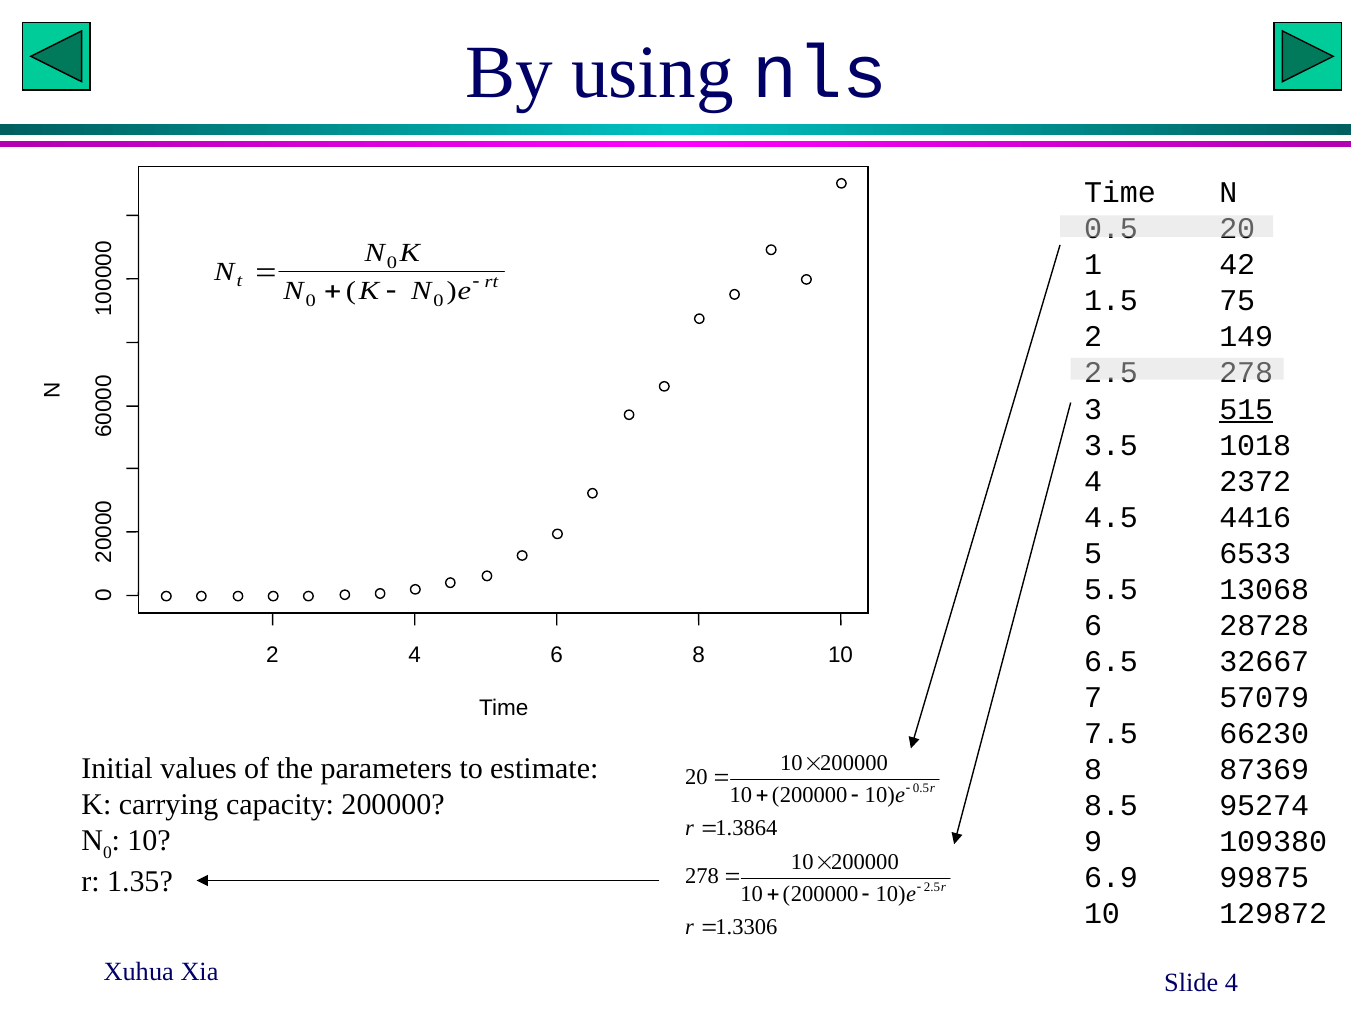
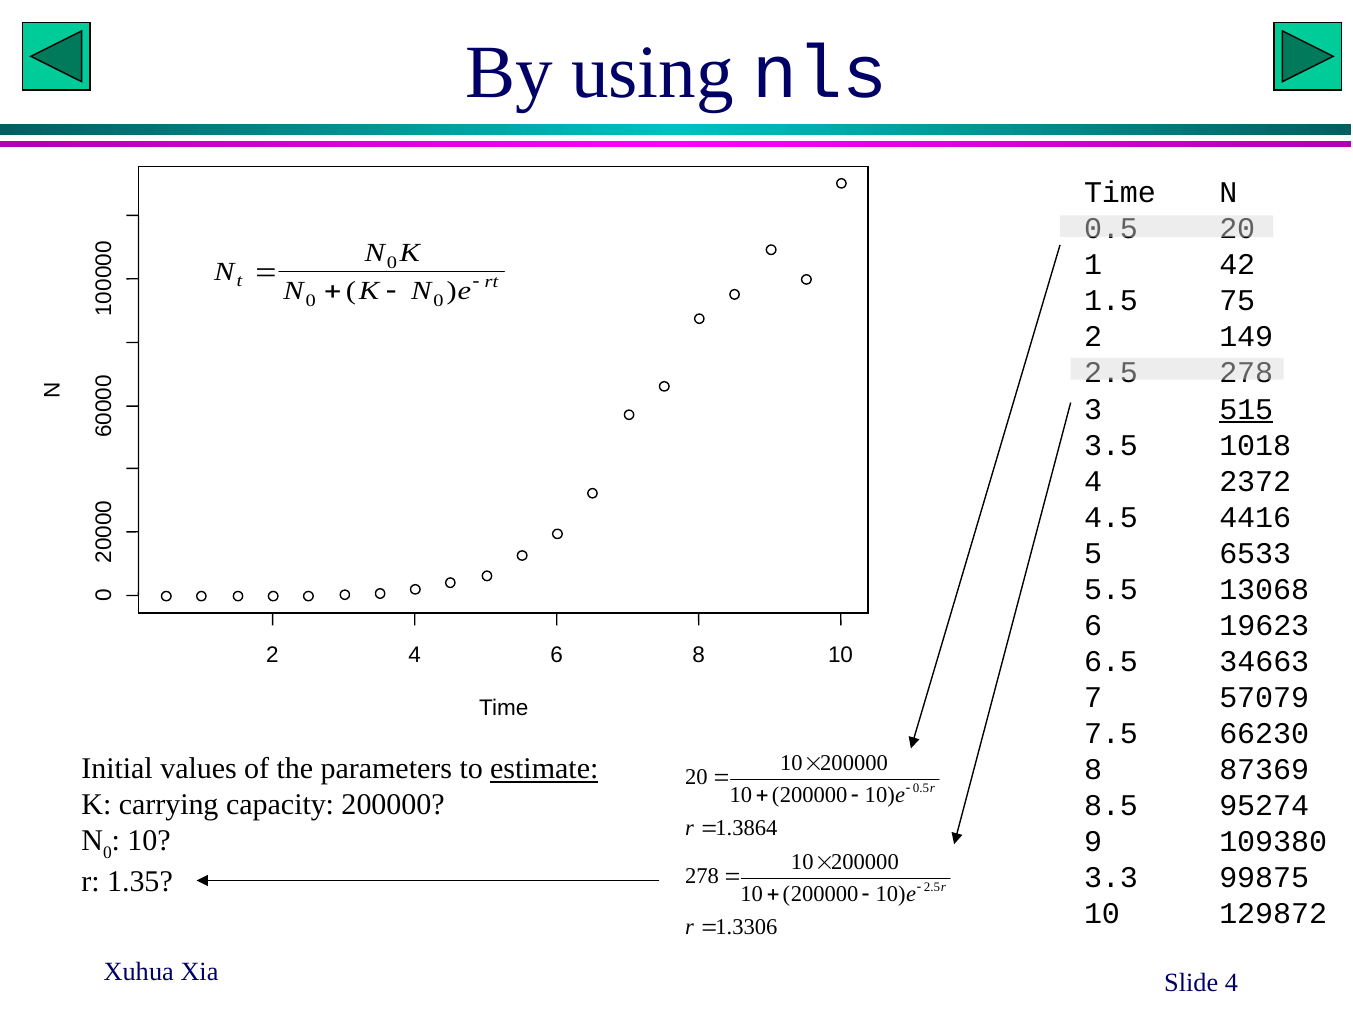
28728: 28728 -> 19623 (1264, 625)
32667: 32667 -> 34663 (1264, 661)
estimate underline: none -> present (544, 769)
6.9: 6.9 -> 3.3 (1111, 878)
